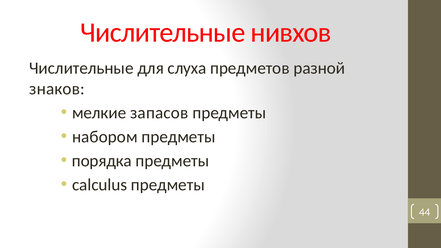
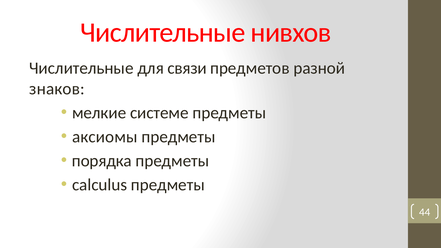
слуха: слуха -> связи (187, 68)
запасов: запасов -> системе (159, 113)
набором: набором -> аксиомы (105, 137)
